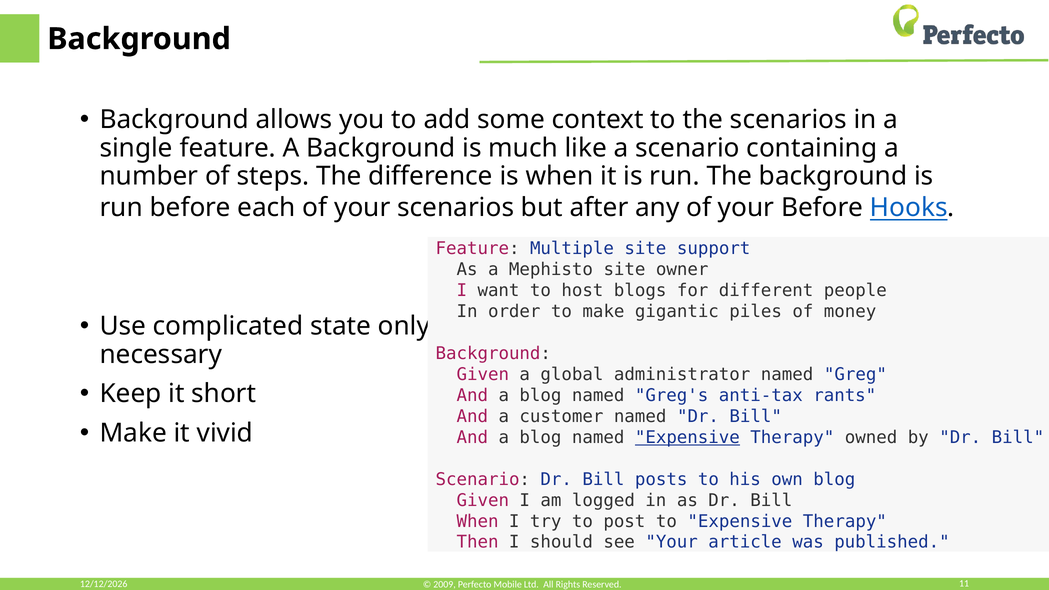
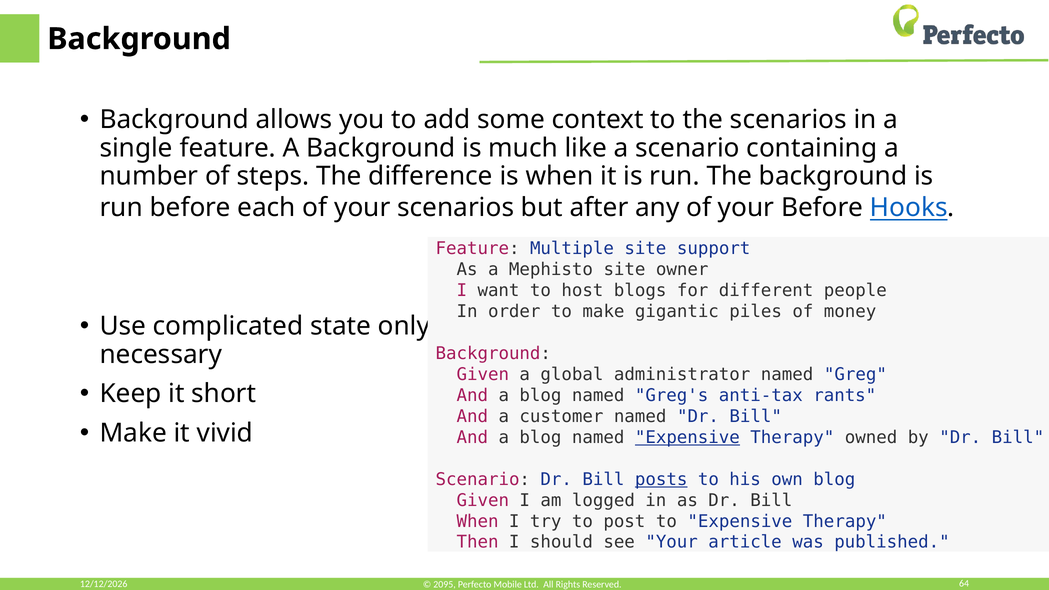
posts underline: none -> present (661, 479)
11: 11 -> 64 (964, 584)
2009: 2009 -> 2095 (445, 585)
